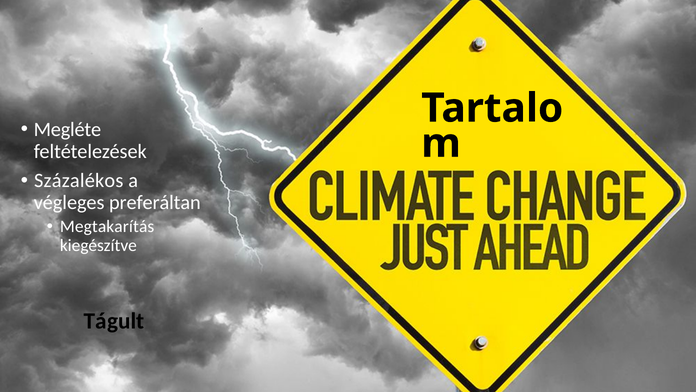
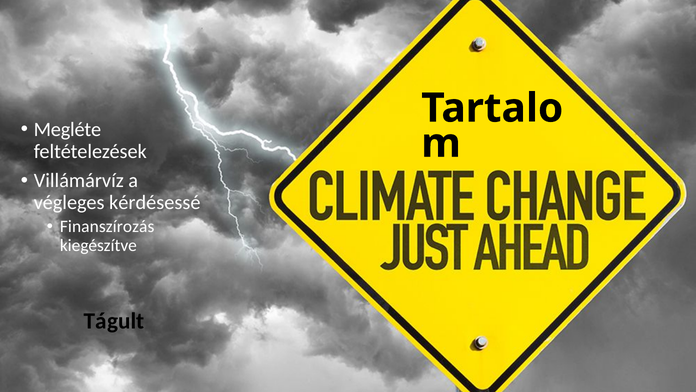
Százalékos: Százalékos -> Villámárvíz (79, 180)
preferáltan: preferáltan -> kérdésessé (155, 202)
Megtakarítás: Megtakarítás -> Finanszírozás (107, 226)
